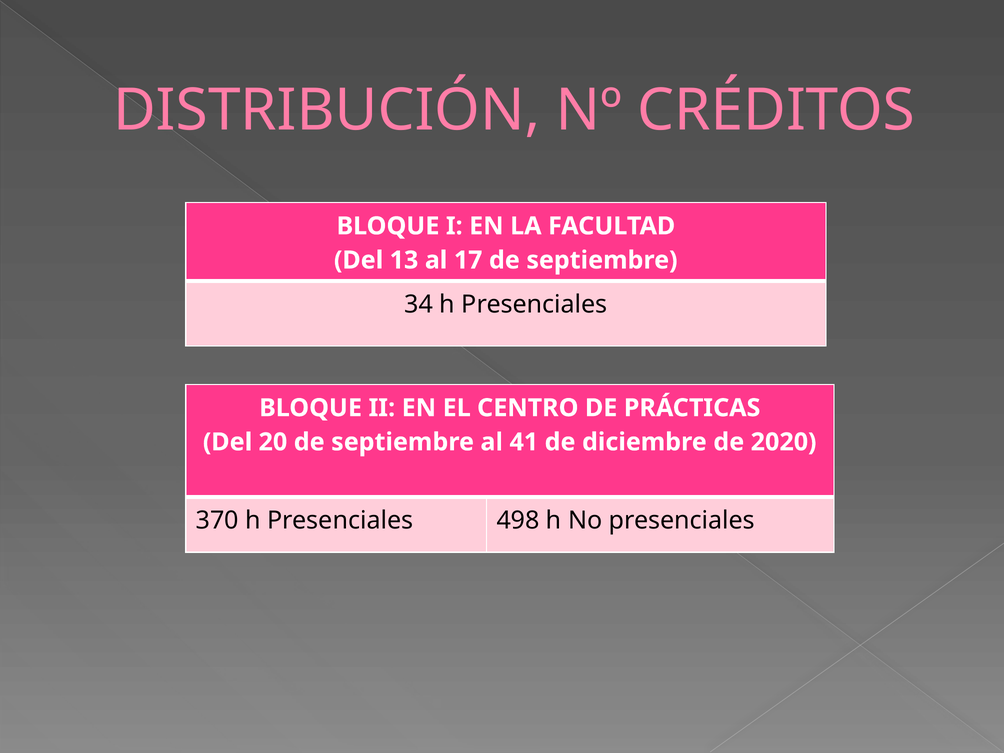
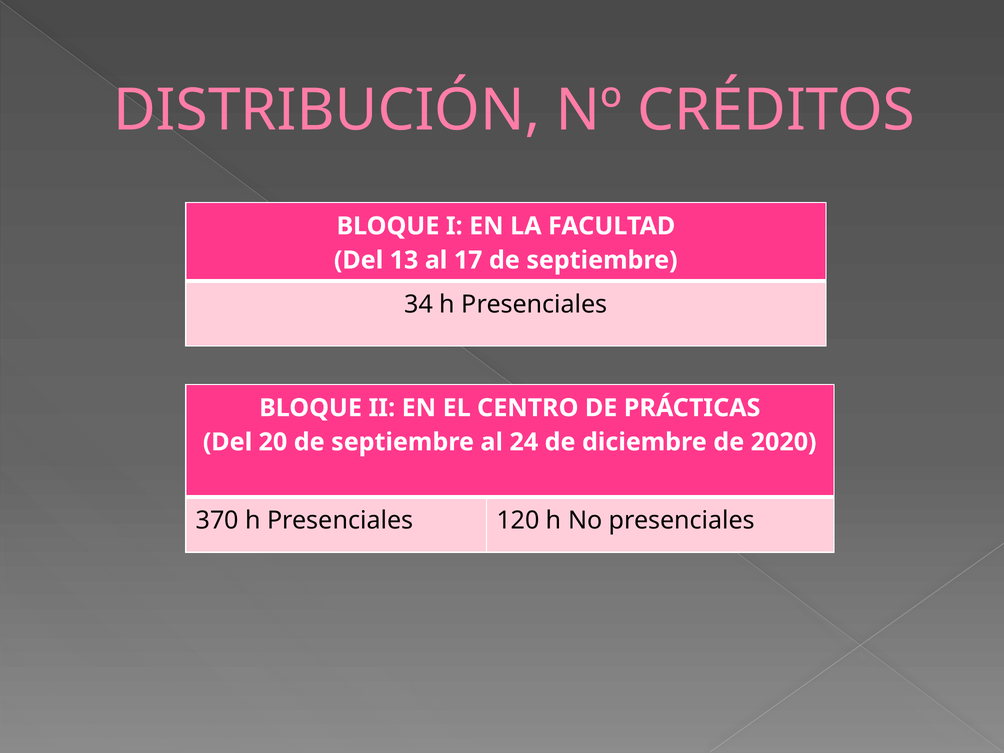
41: 41 -> 24 (524, 442)
498: 498 -> 120 (518, 520)
